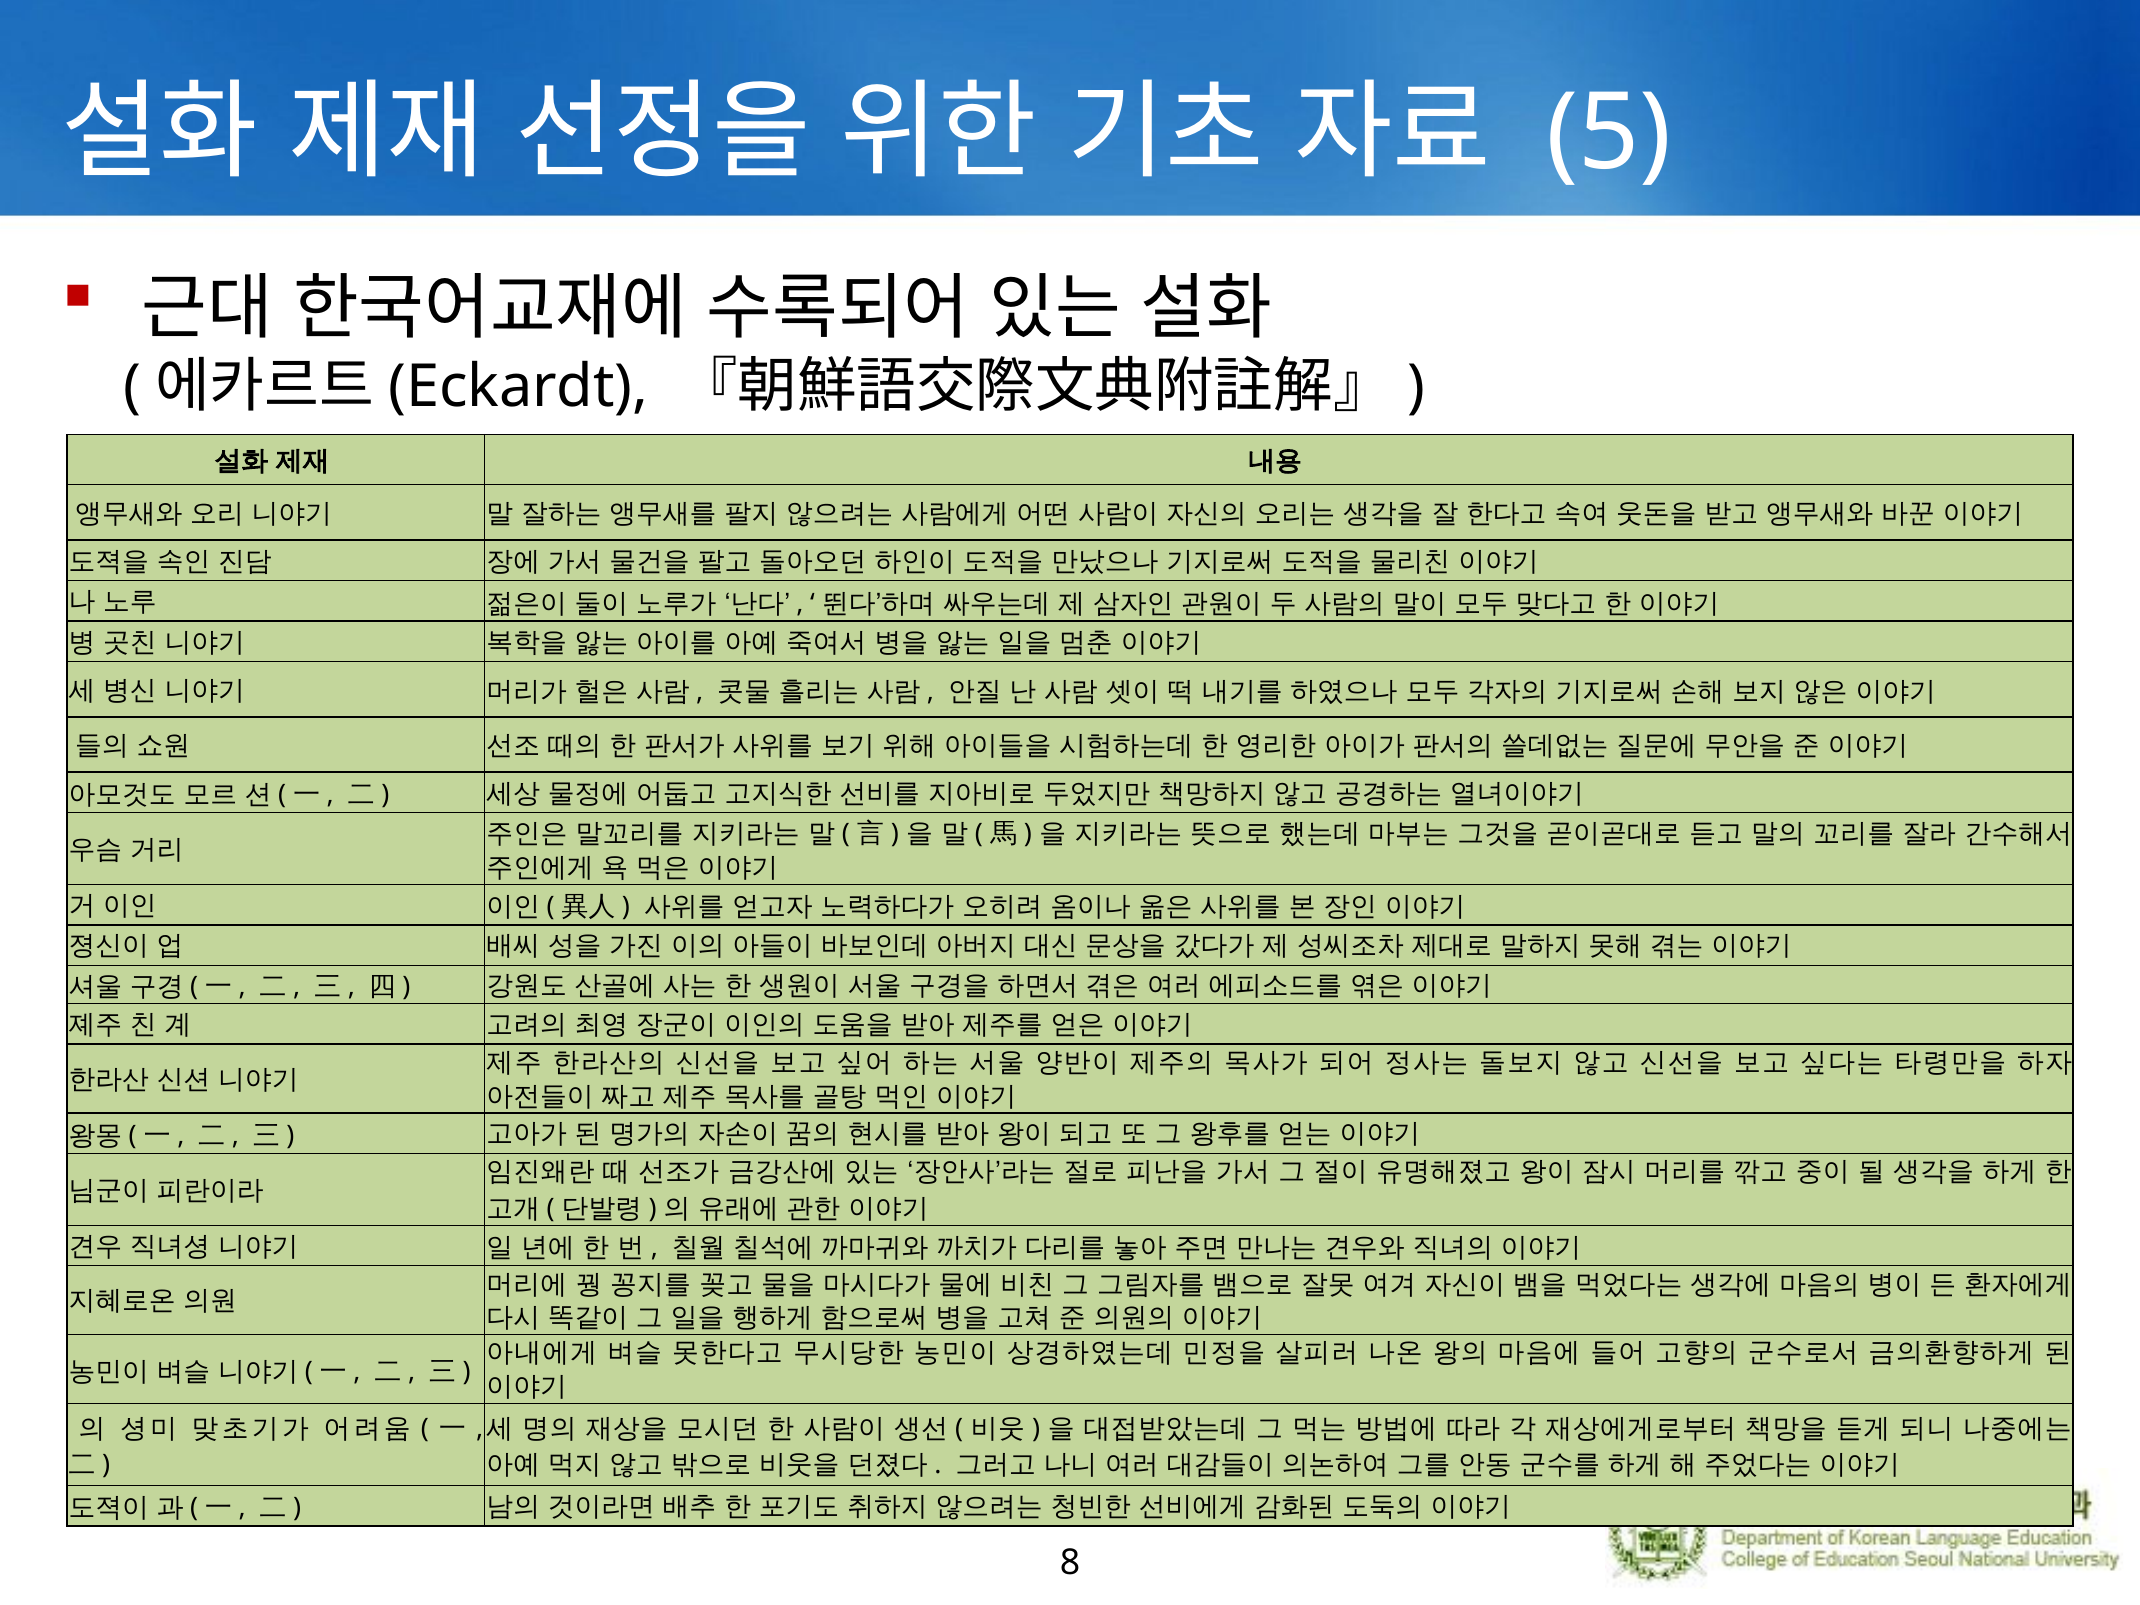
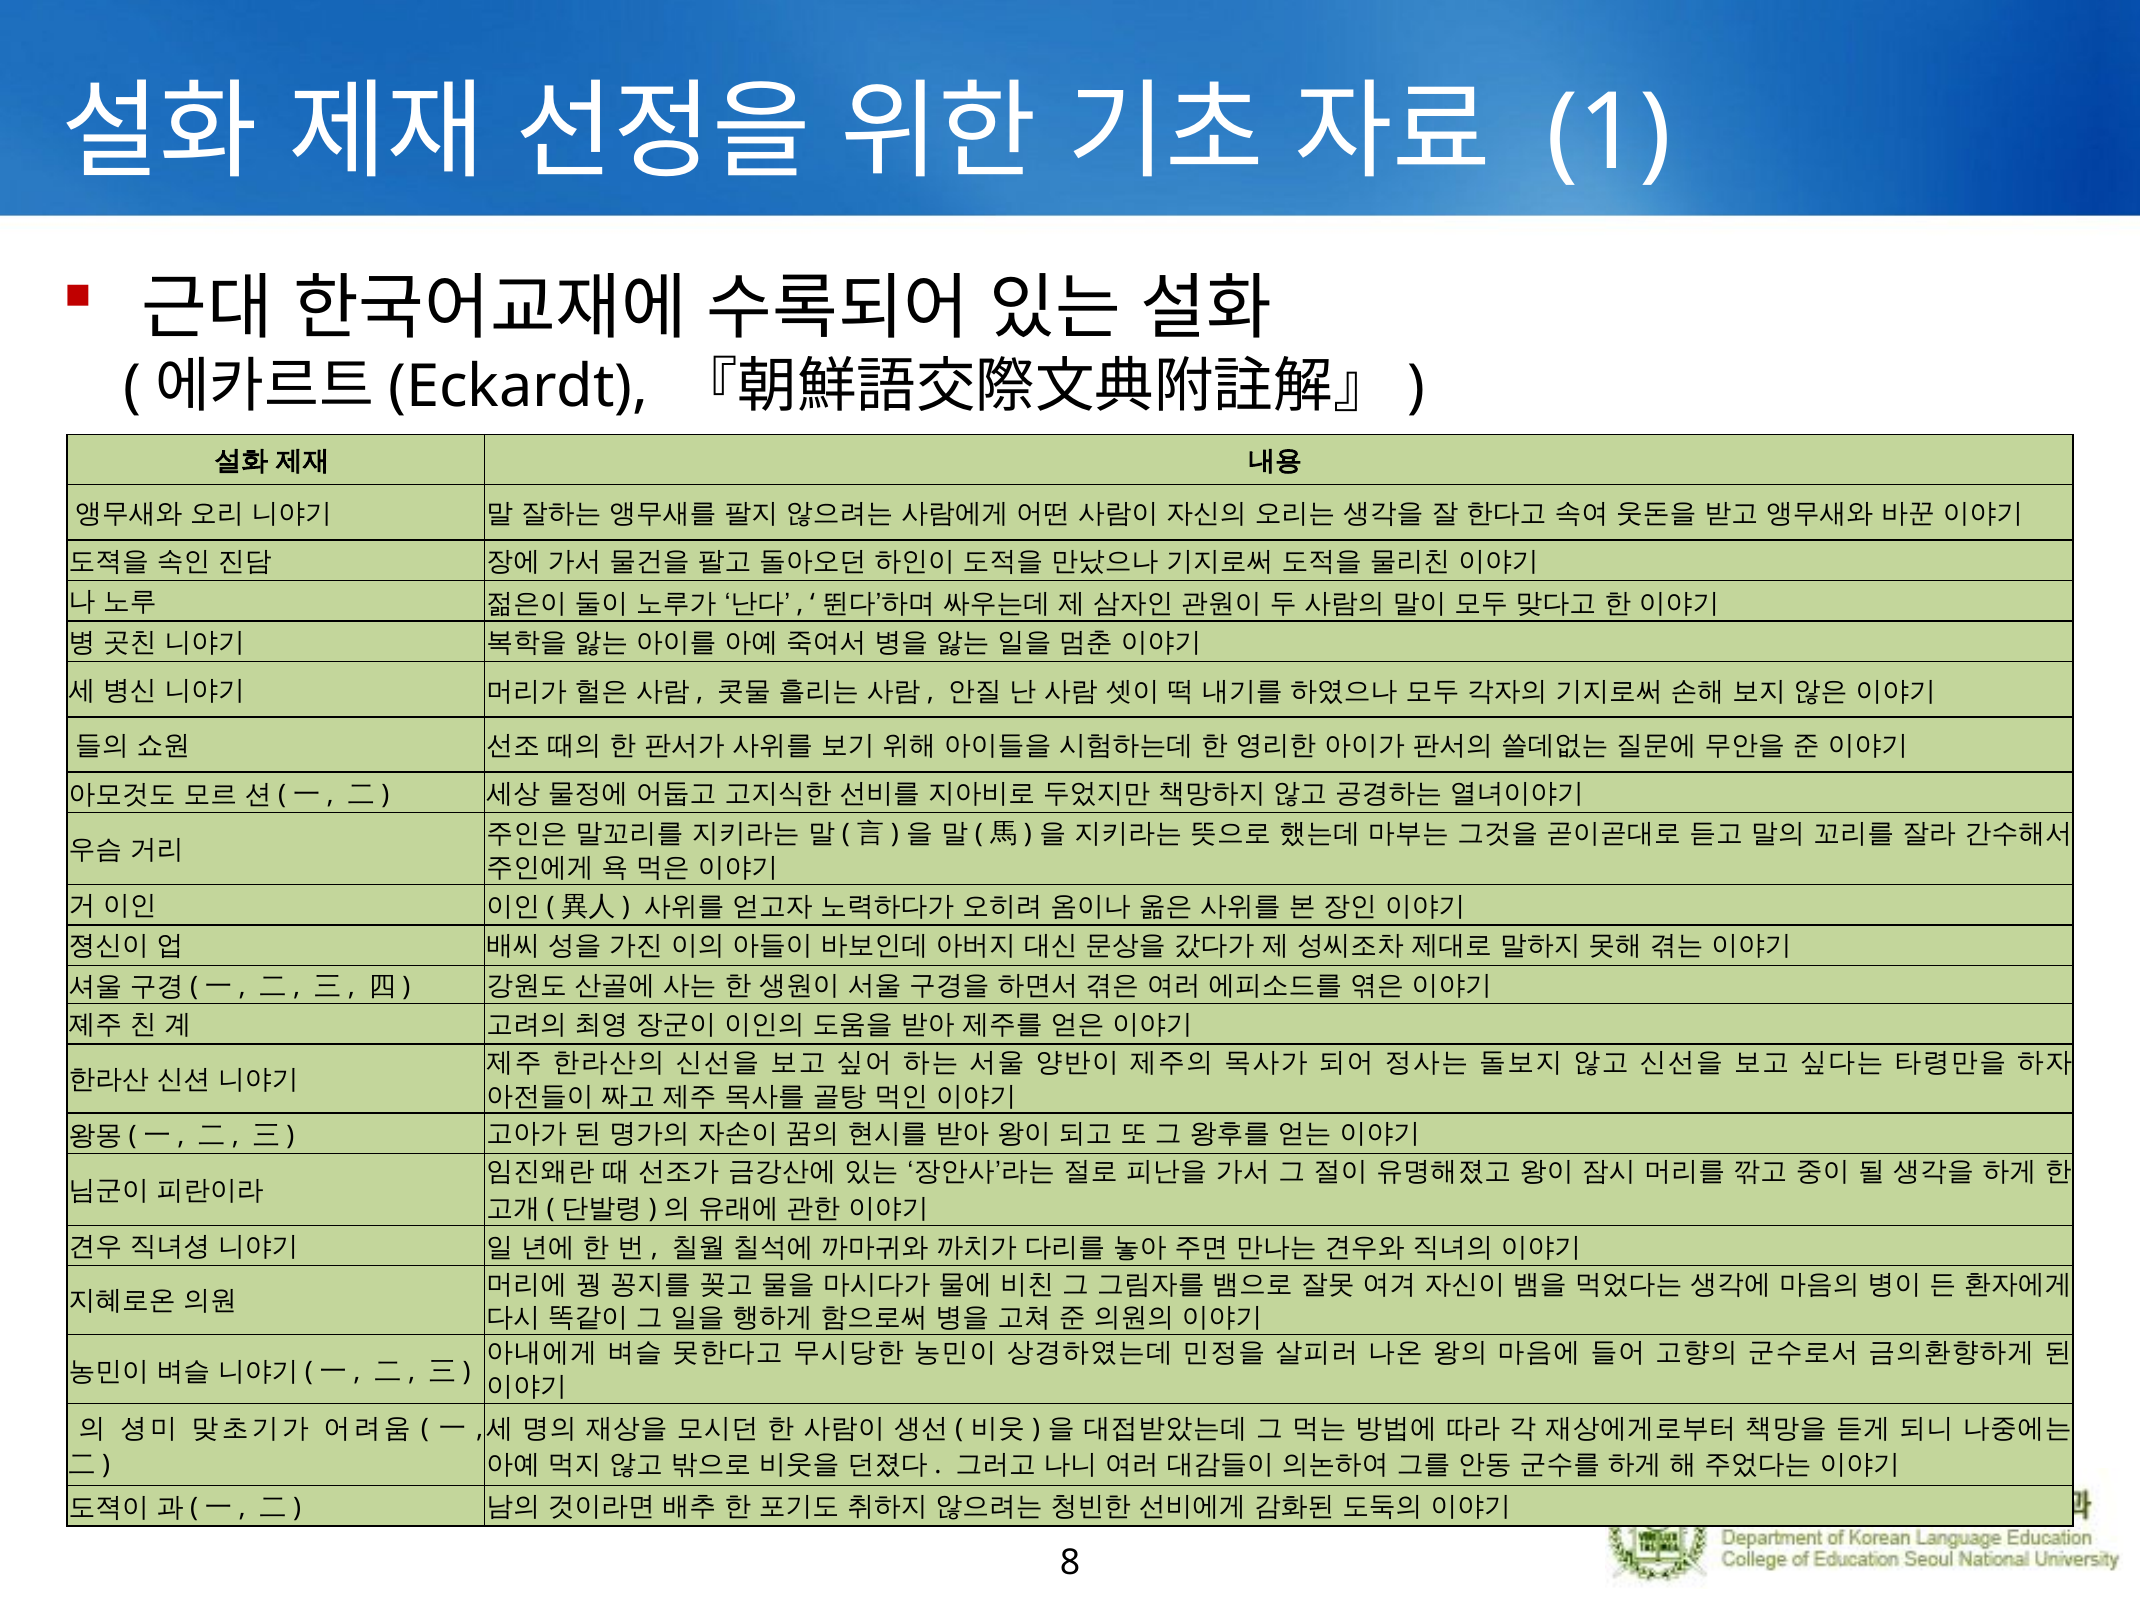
5: 5 -> 1 (1609, 133)
